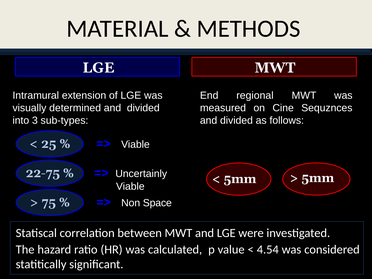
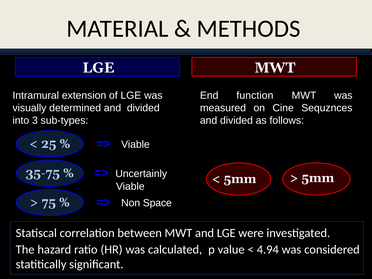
regional: regional -> function (255, 96)
22-75: 22-75 -> 35-75 (43, 173)
4.54: 4.54 -> 4.94 (268, 250)
